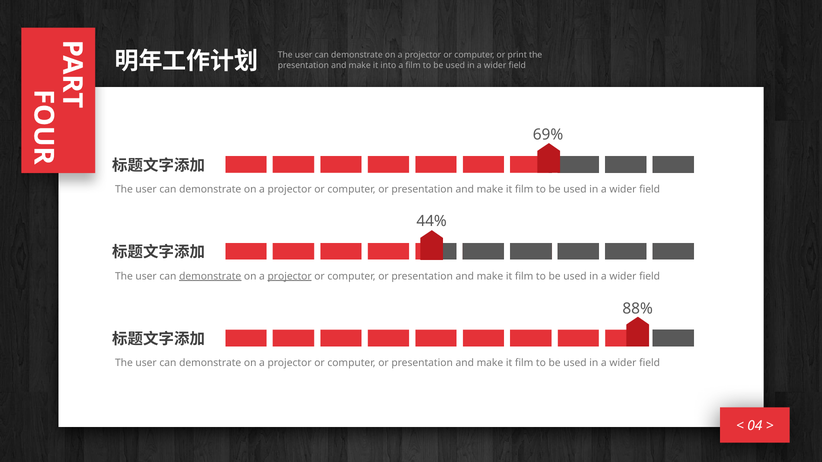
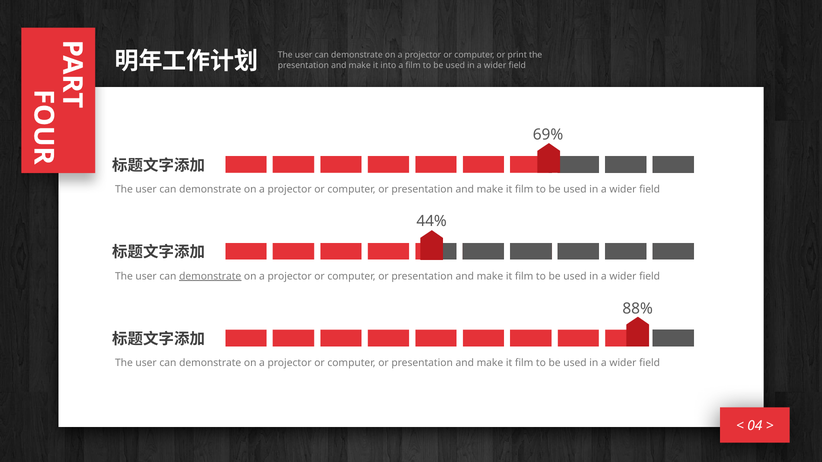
projector underline: present -> none (290, 276)
